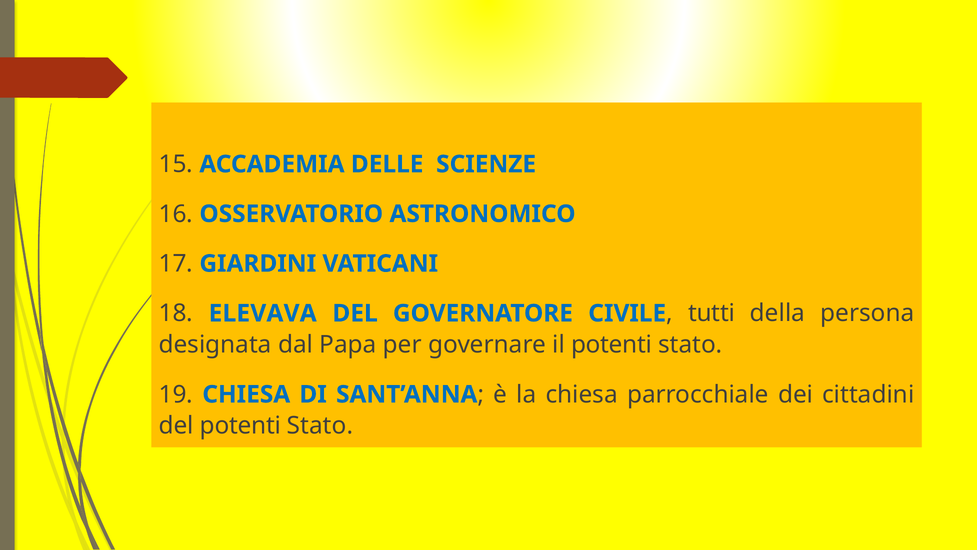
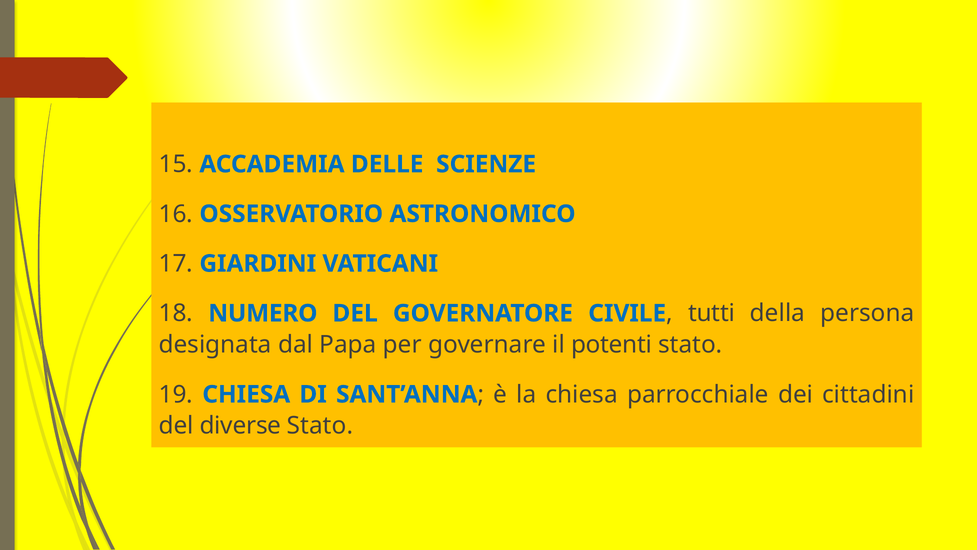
ELEVAVA: ELEVAVA -> NUMERO (263, 313)
del potenti: potenti -> diverse (240, 426)
